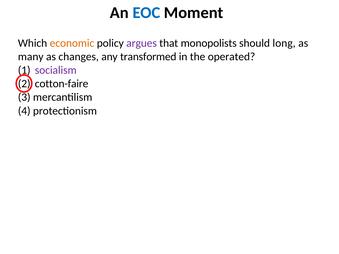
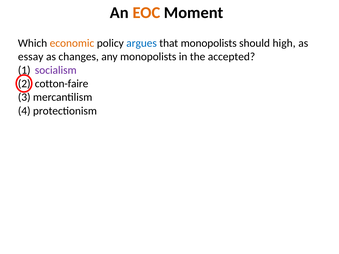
EOC colour: blue -> orange (146, 13)
argues colour: purple -> blue (142, 43)
long: long -> high (284, 43)
many: many -> essay (31, 57)
any transformed: transformed -> monopolists (148, 57)
operated: operated -> accepted (231, 57)
